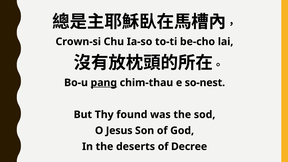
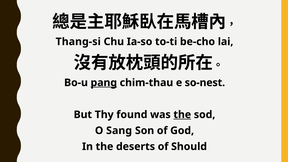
Crown-si: Crown-si -> Thang-si (78, 42)
the underline: none -> present (182, 115)
Jesus: Jesus -> Sang (119, 131)
Decree: Decree -> Should (189, 147)
